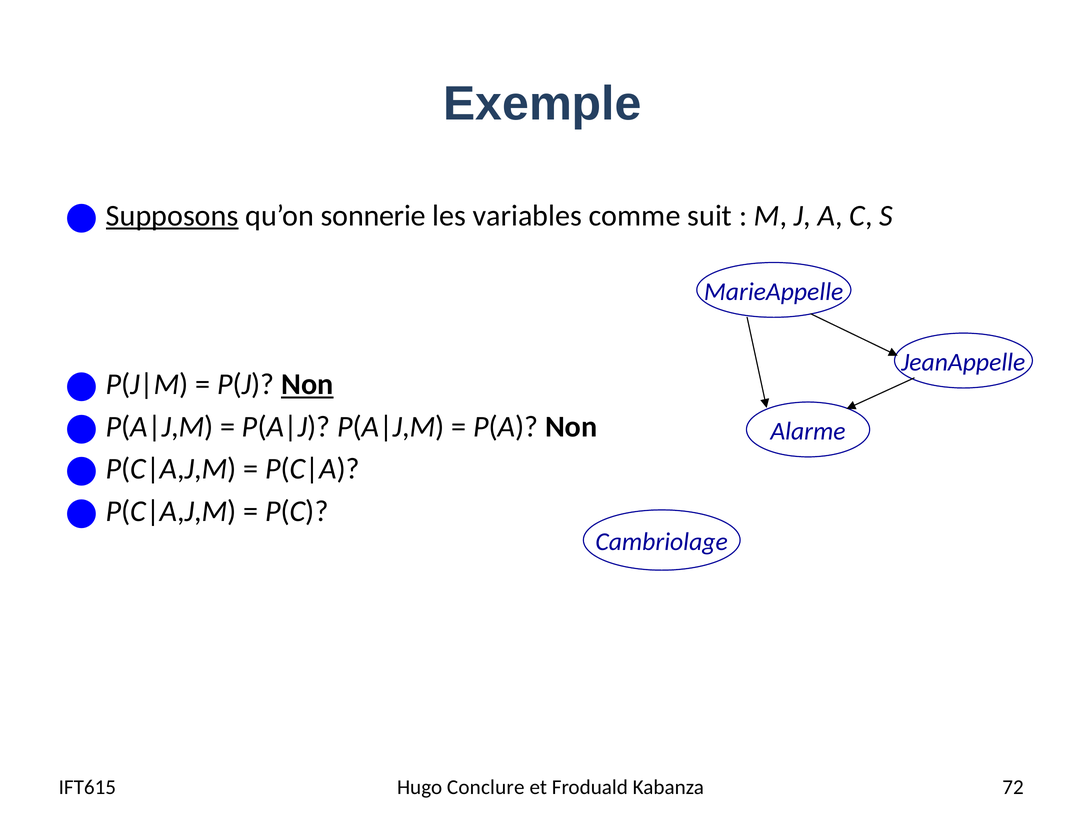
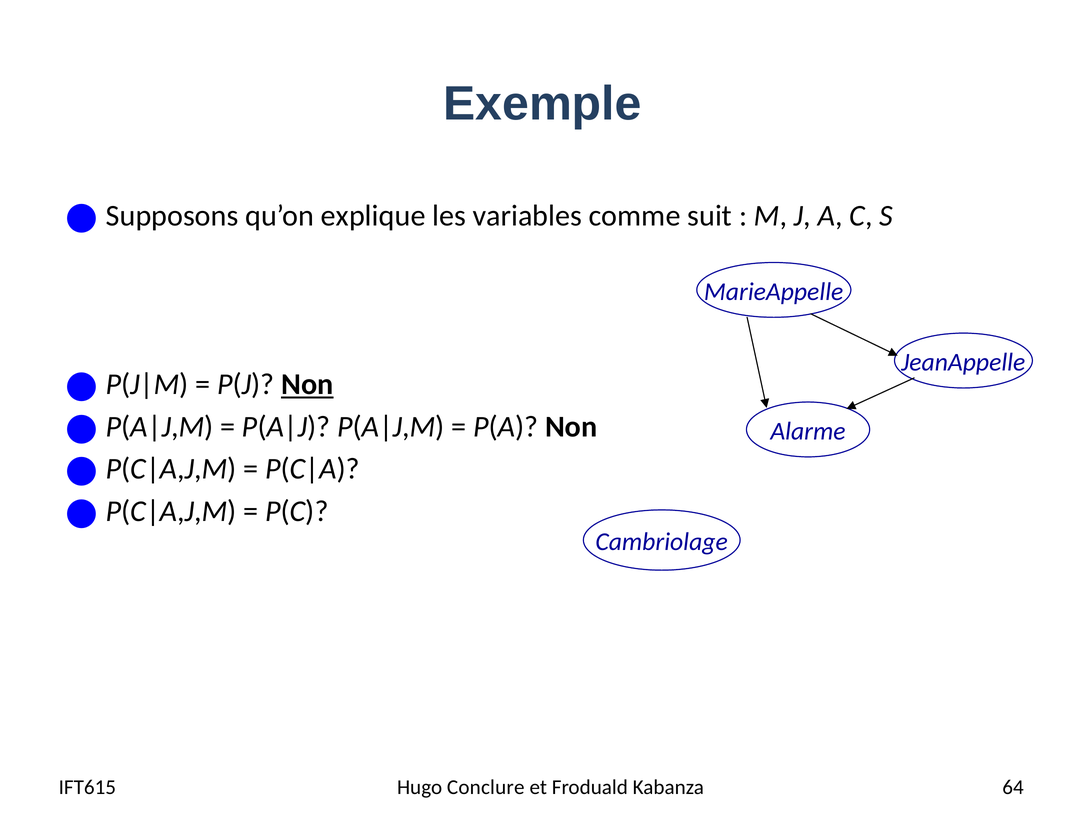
Supposons underline: present -> none (172, 216)
sonnerie: sonnerie -> explique (373, 216)
72: 72 -> 64 (1013, 787)
